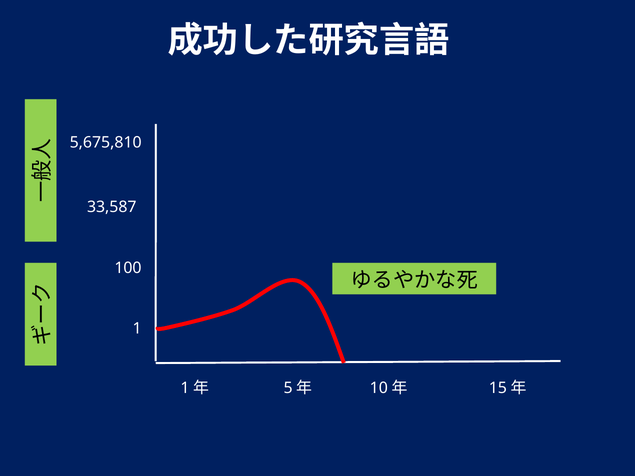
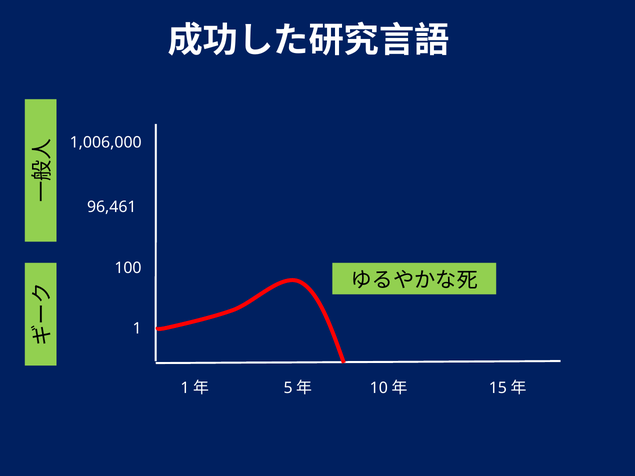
5,675,810: 5,675,810 -> 1,006,000 (106, 143)
33,587: 33,587 -> 96,461 (112, 207)
